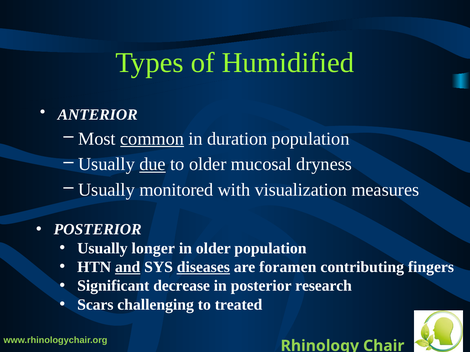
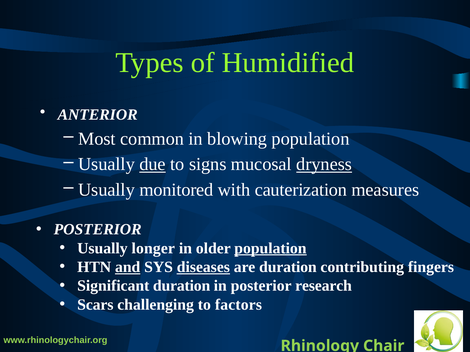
common underline: present -> none (152, 139)
duration: duration -> blowing (237, 139)
to older: older -> signs (208, 164)
dryness underline: none -> present (324, 164)
visualization: visualization -> cauterization (301, 190)
population underline: none -> present (270, 249)
are foramen: foramen -> duration (288, 267)
Significant decrease: decrease -> duration (182, 286)
treated: treated -> factors (238, 305)
